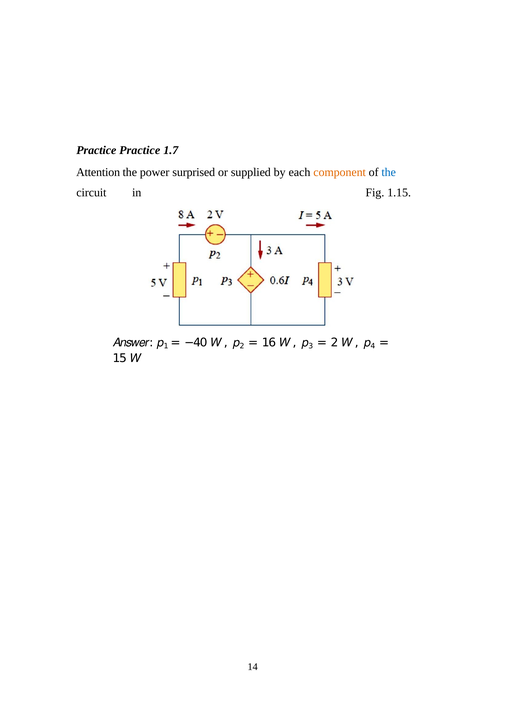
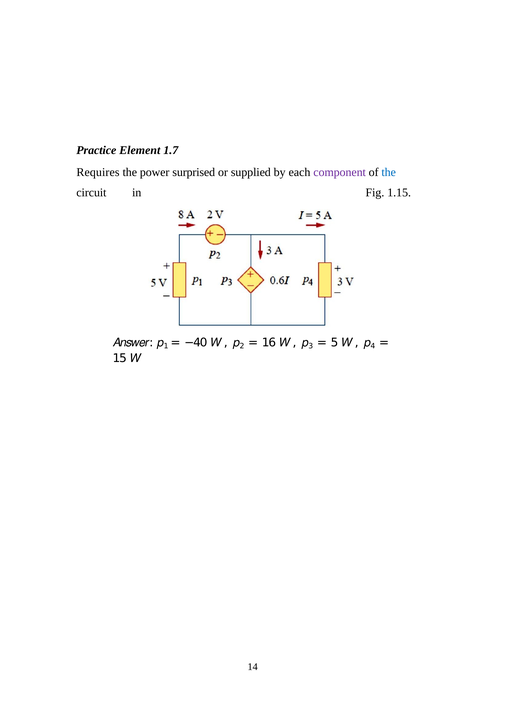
Practice Practice: Practice -> Element (140, 150)
Attention: Attention -> Requires (98, 172)
component colour: orange -> purple (340, 172)
2: 2 -> 5 (334, 343)
